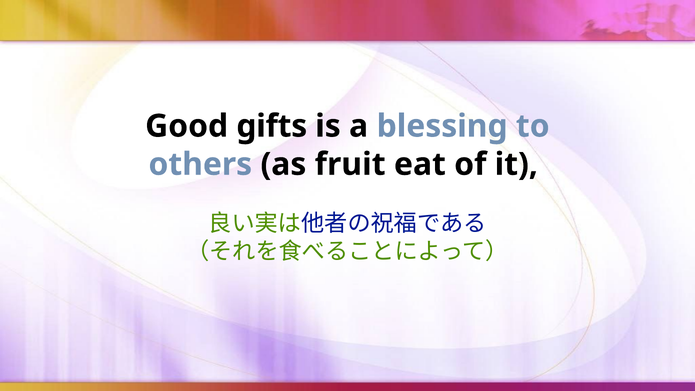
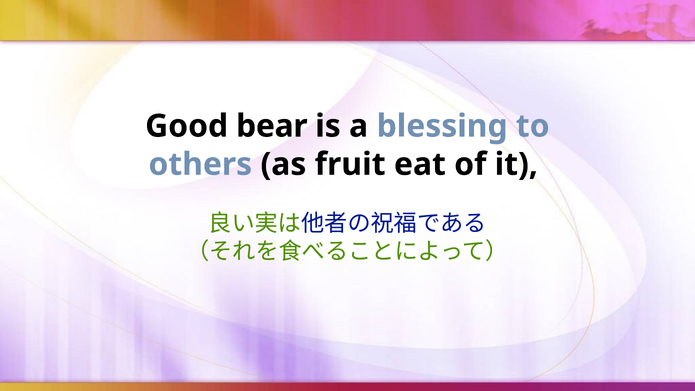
gifts: gifts -> bear (272, 126)
